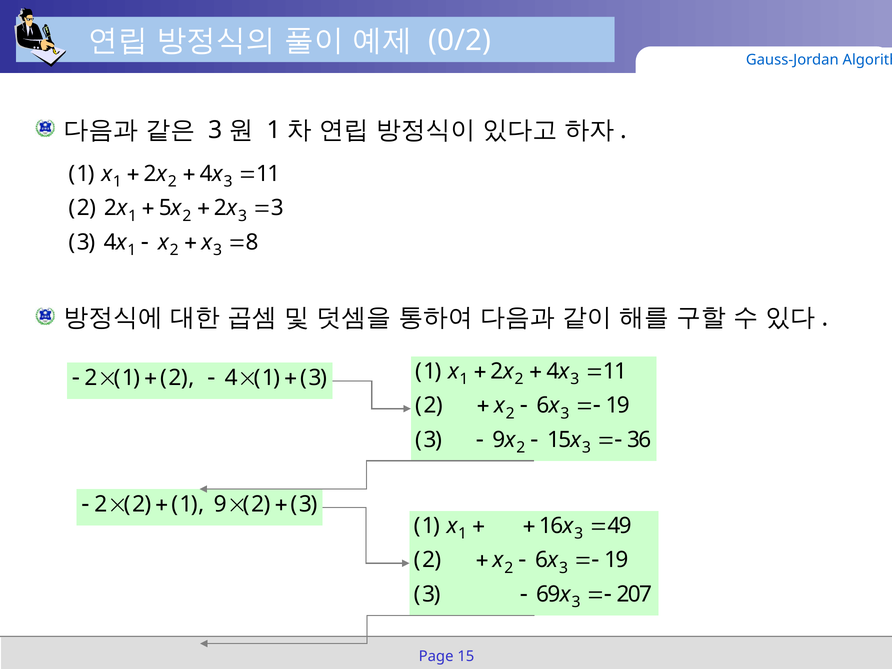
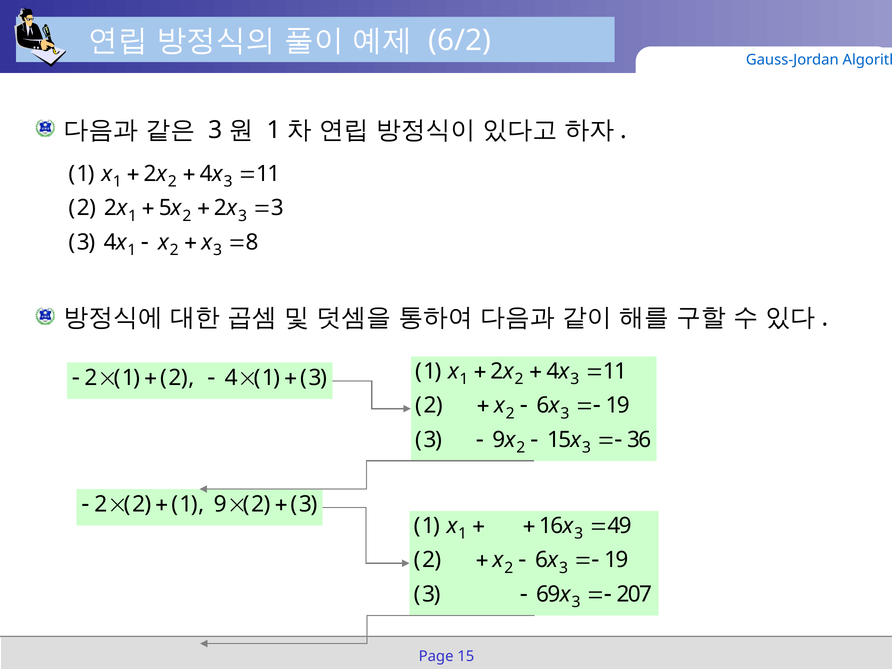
0/2: 0/2 -> 6/2 (460, 40)
